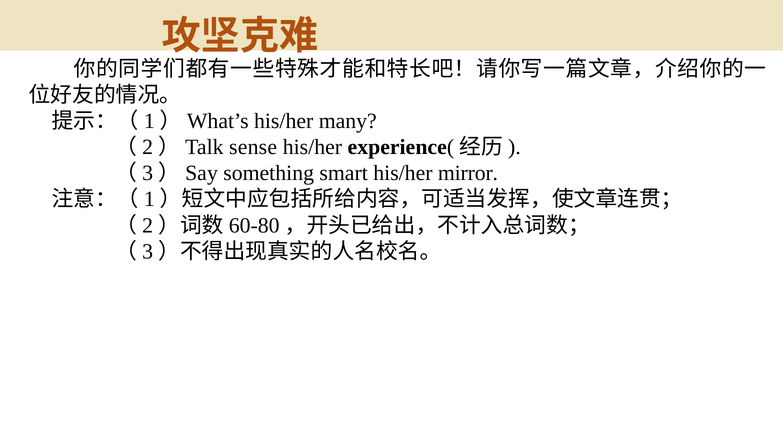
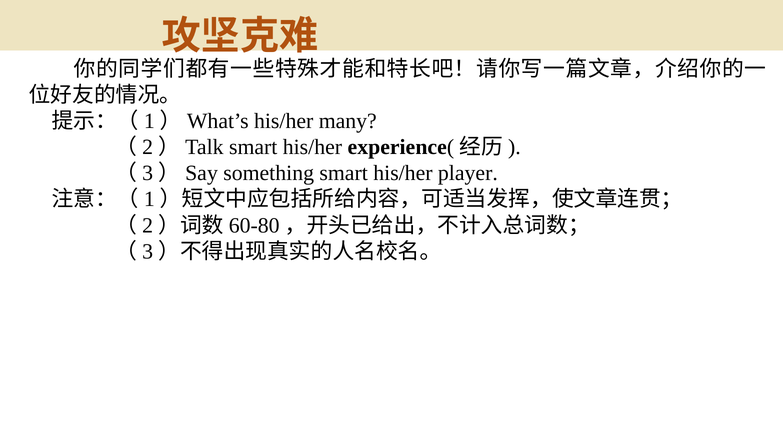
（2）Talk sense: sense -> smart (253, 147)
mirror: mirror -> player (468, 173)
